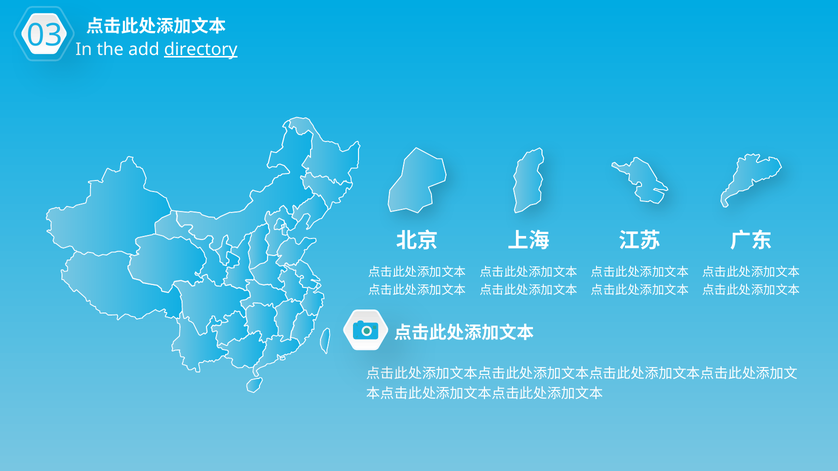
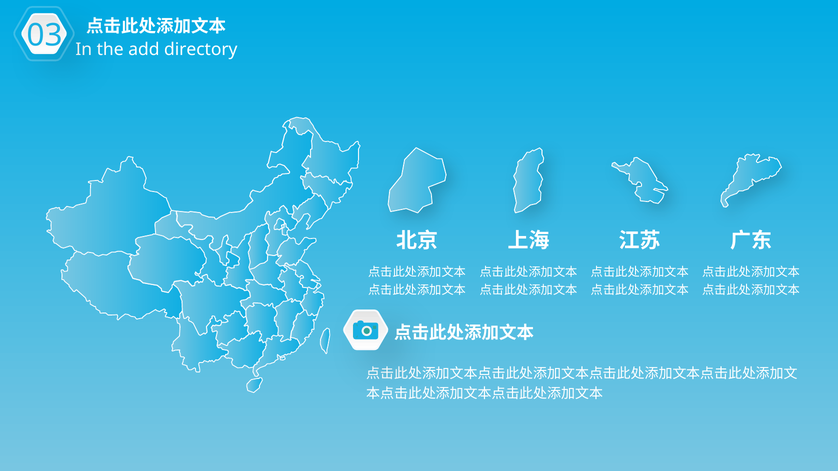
directory underline: present -> none (201, 49)
